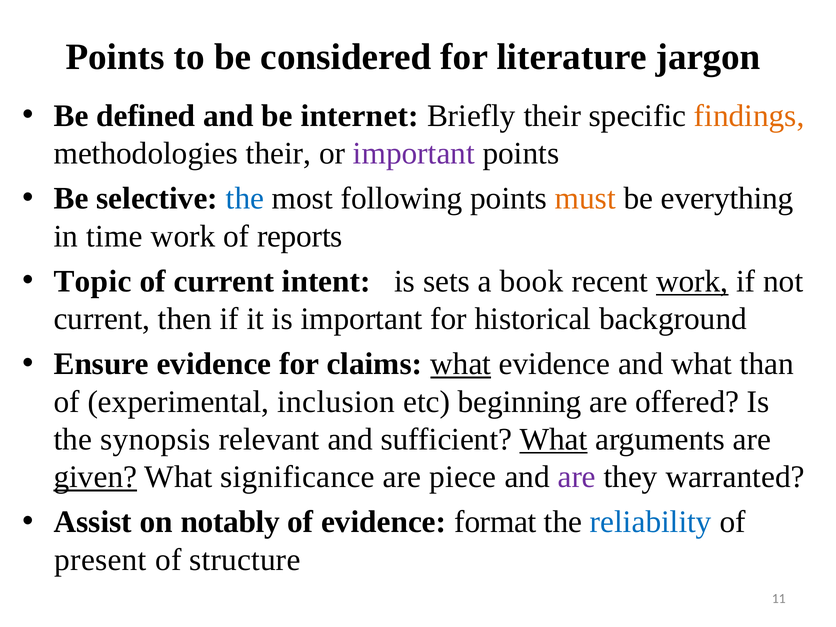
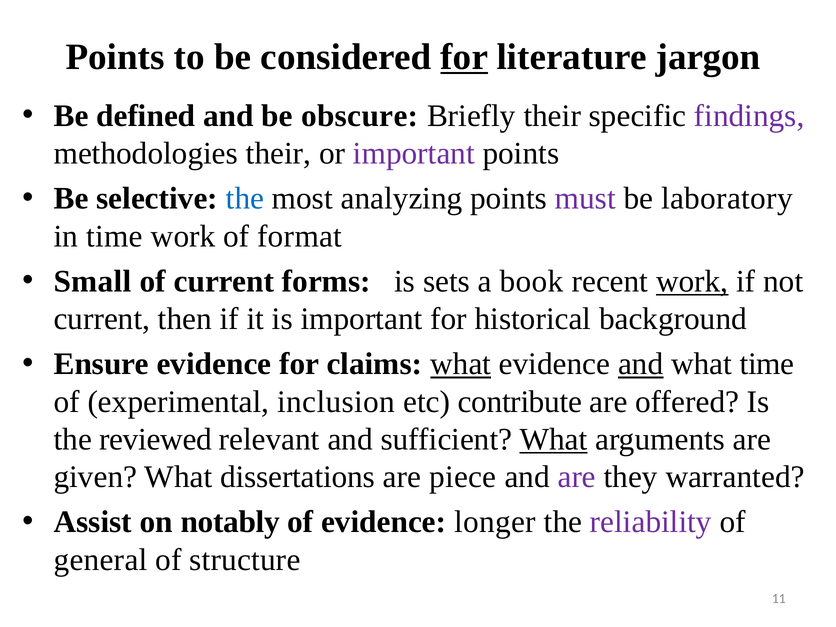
for underline: none -> present (464, 57)
internet: internet -> obscure (360, 116)
findings colour: orange -> purple (749, 116)
following: following -> analyzing (402, 199)
must colour: orange -> purple (585, 199)
everything: everything -> laboratory (727, 199)
reports: reports -> format (300, 236)
Topic: Topic -> Small (93, 281)
intent: intent -> forms (326, 281)
and underline: none -> present (641, 364)
what than: than -> time (767, 364)
beginning: beginning -> contribute (520, 402)
synopsis: synopsis -> reviewed (155, 439)
given underline: present -> none (95, 477)
significance: significance -> dissertations (298, 477)
format: format -> longer (495, 522)
reliability colour: blue -> purple (651, 522)
present: present -> general (100, 560)
